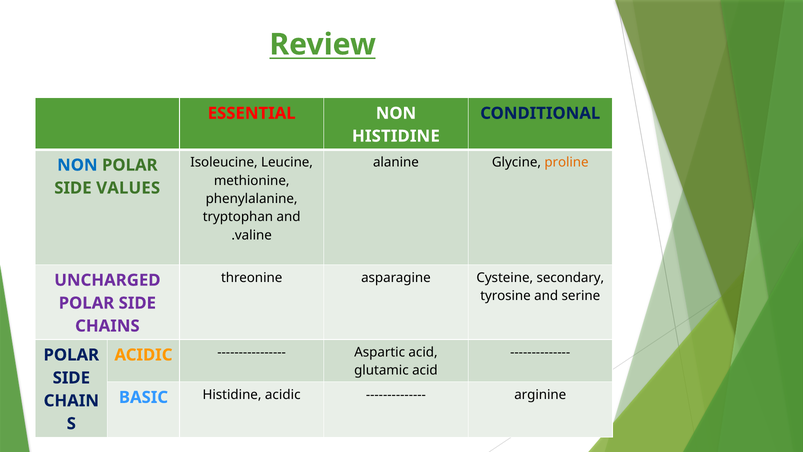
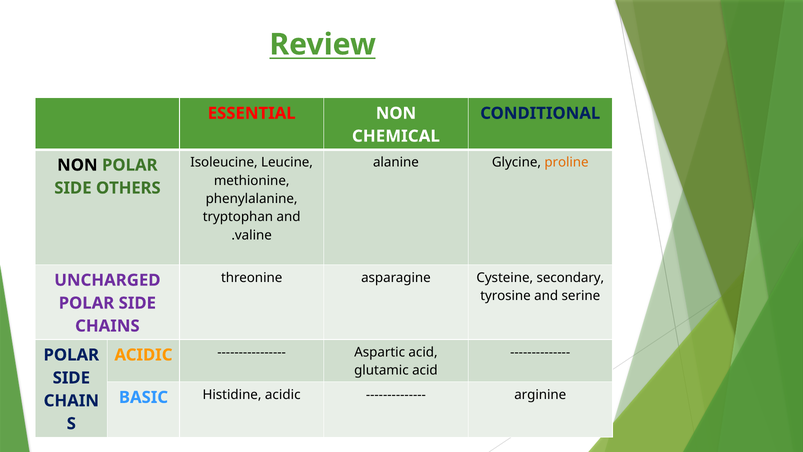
HISTIDINE: HISTIDINE -> CHEMICAL (396, 136)
NON colour: blue -> black (77, 165)
VALUES: VALUES -> OTHERS (128, 188)
